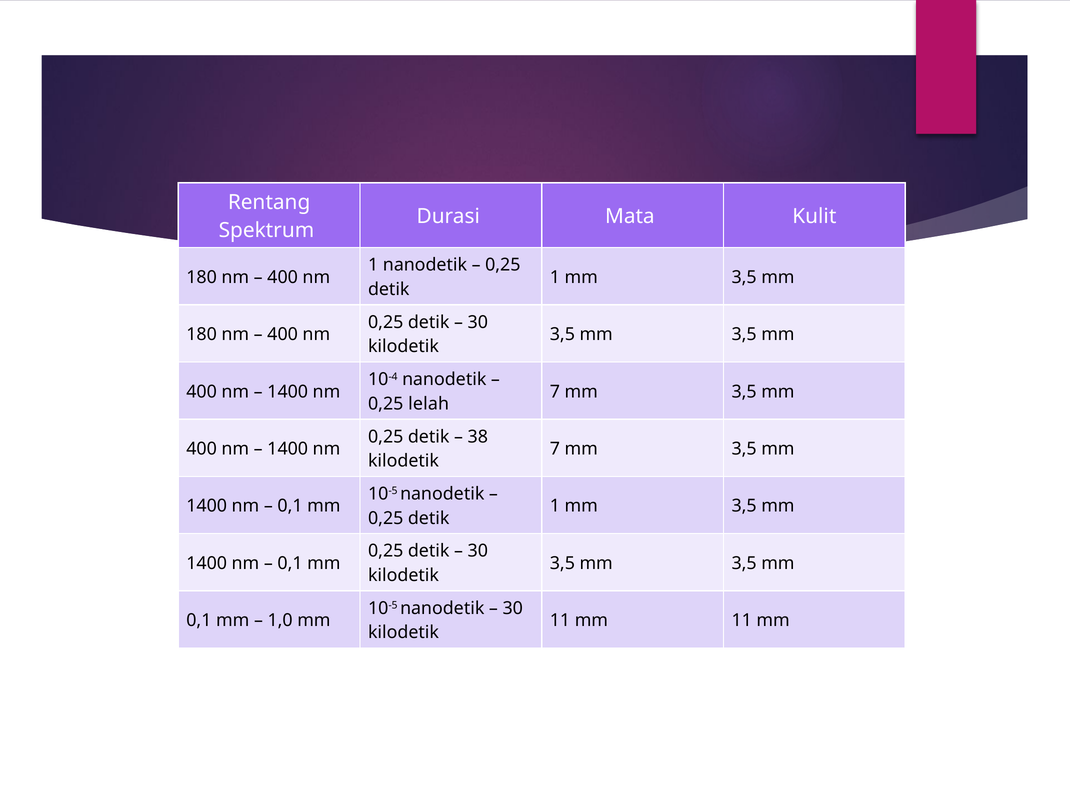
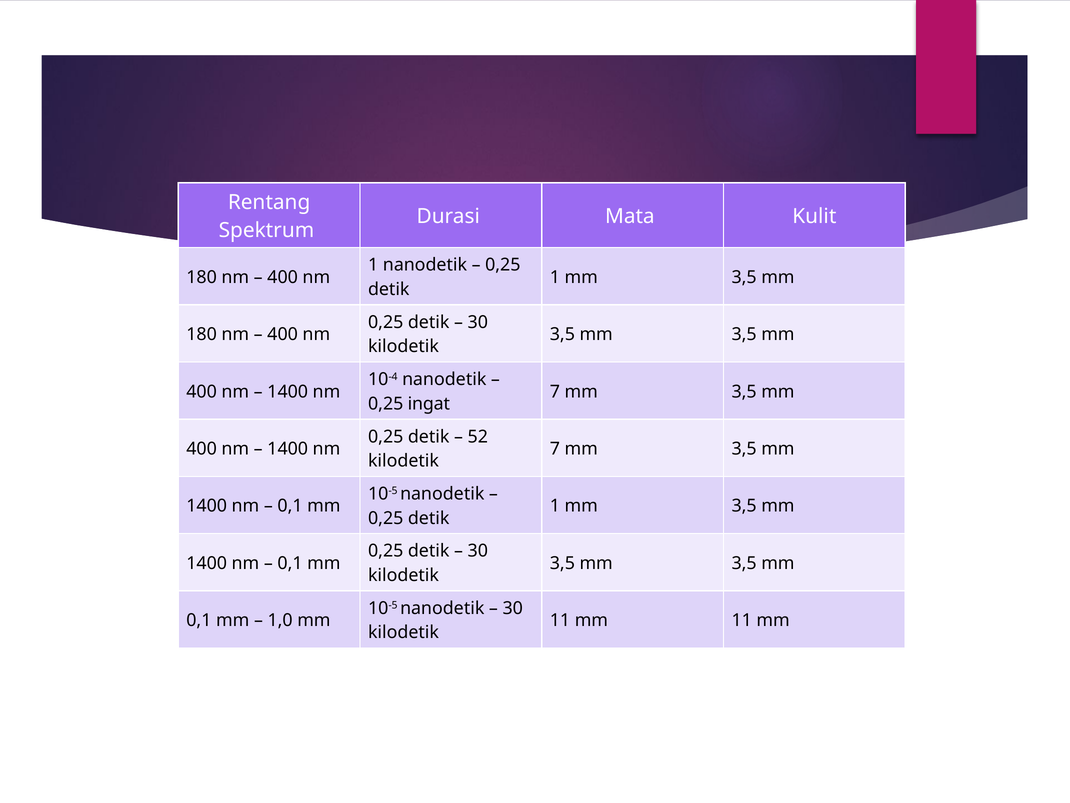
lelah: lelah -> ingat (429, 404)
38: 38 -> 52 (478, 436)
